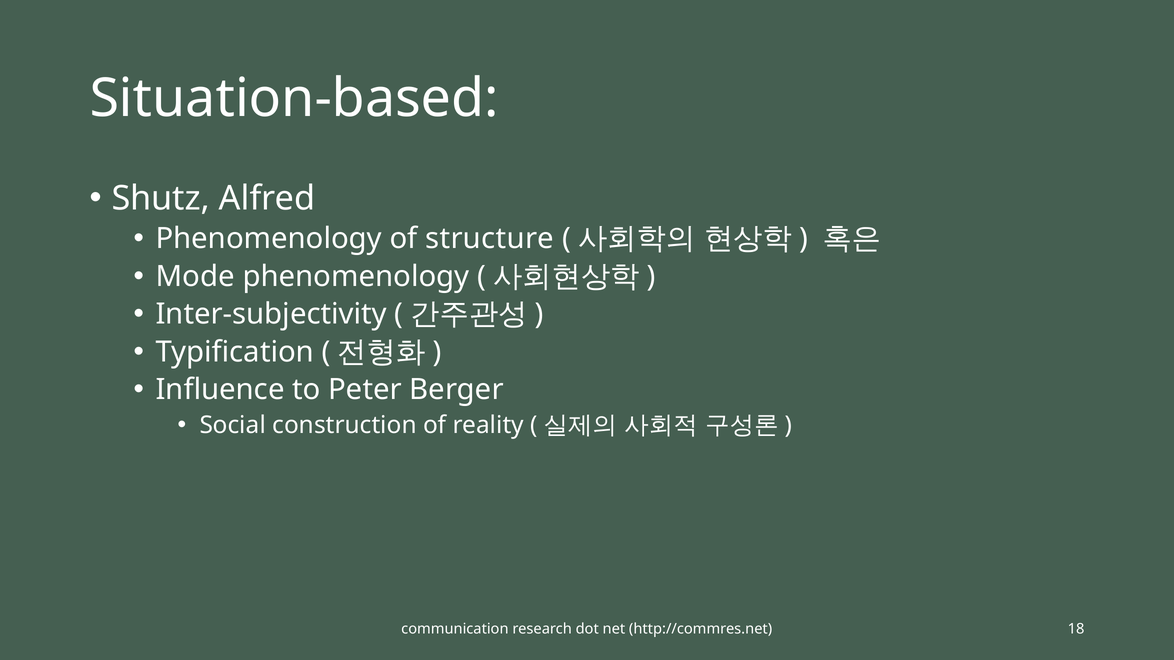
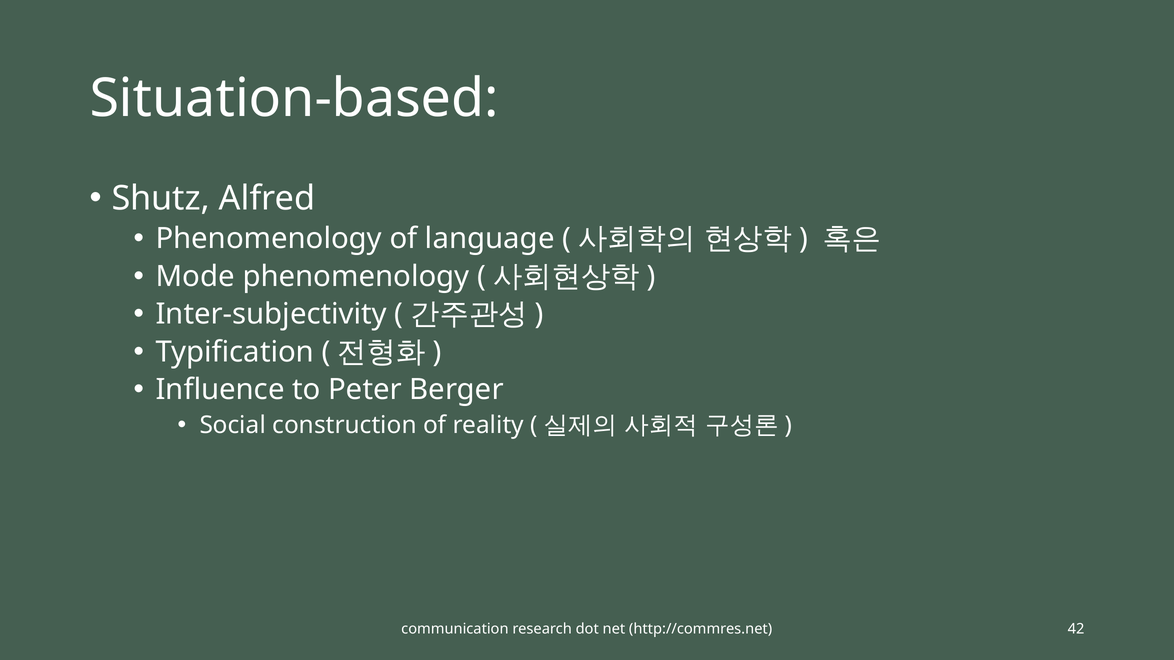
structure: structure -> language (490, 239)
18: 18 -> 42 (1076, 629)
